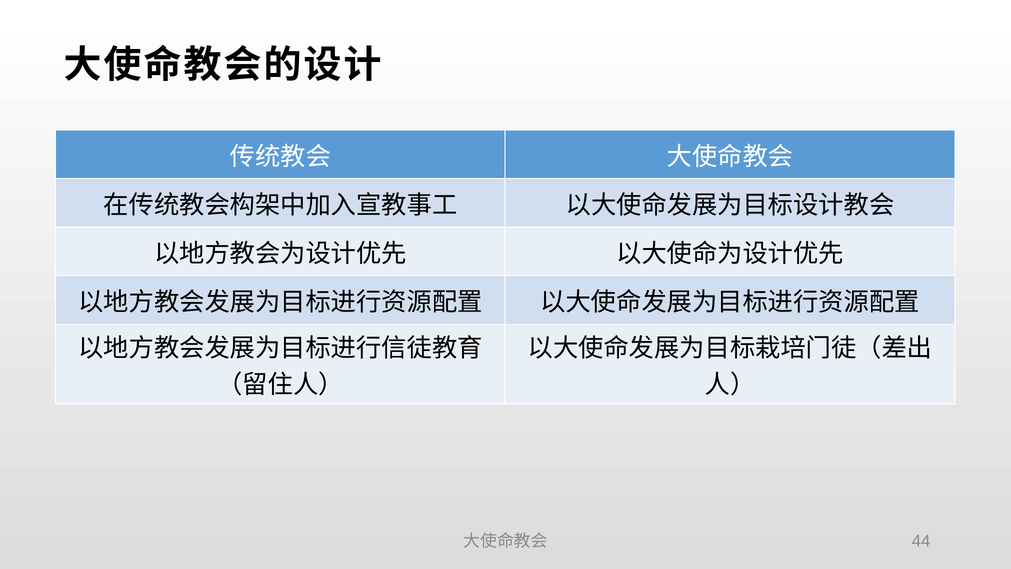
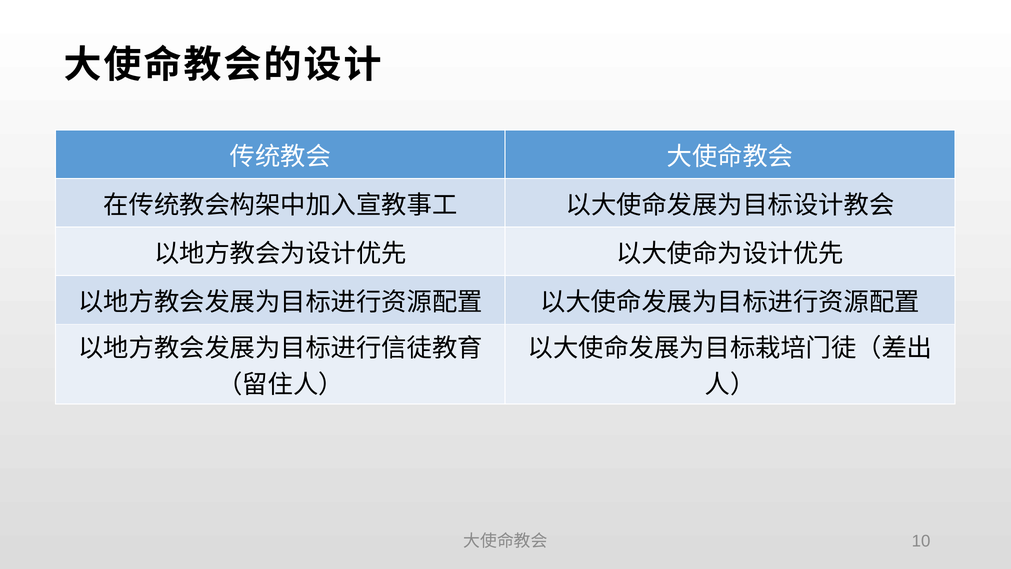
44: 44 -> 10 (921, 541)
